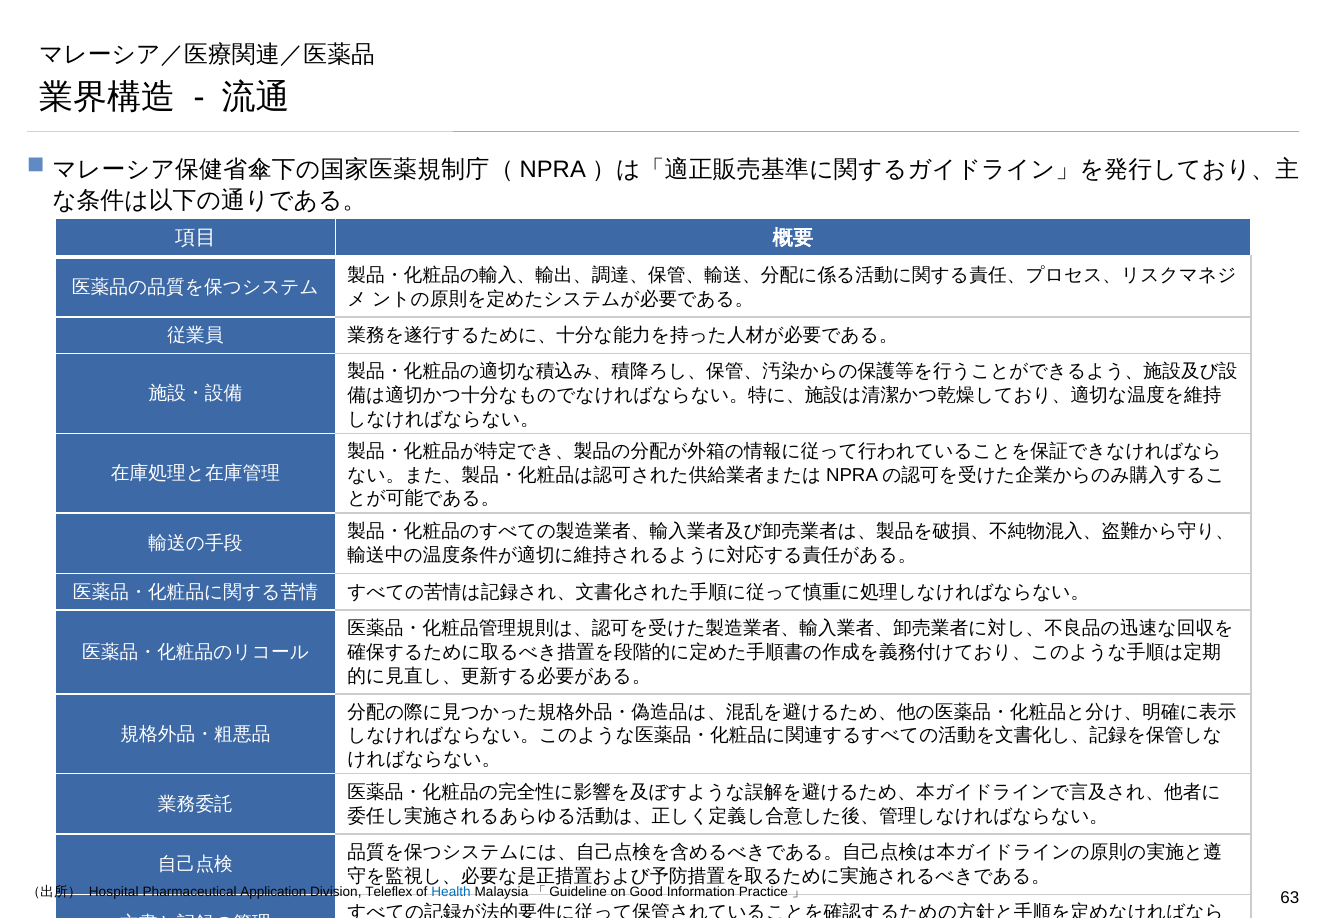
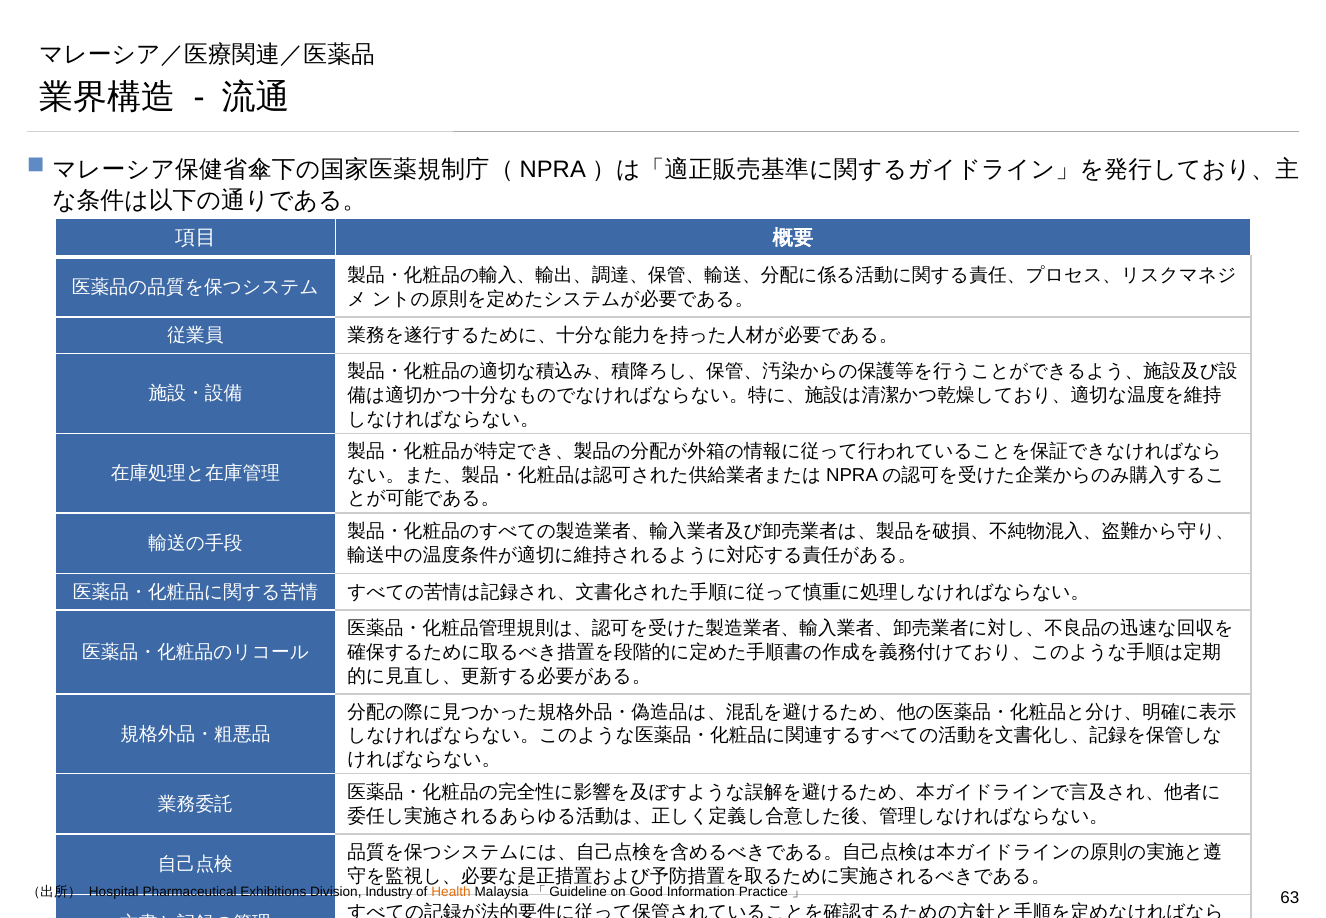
Application: Application -> Exhibitions (273, 892)
Teleflex: Teleflex -> Industry (389, 892)
Health colour: blue -> orange (451, 892)
